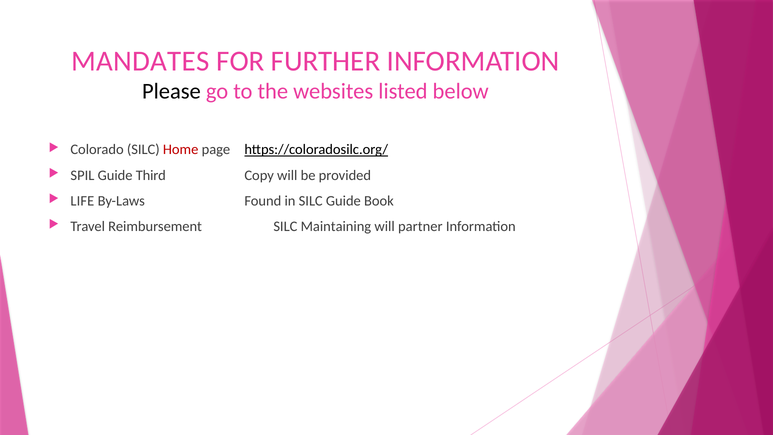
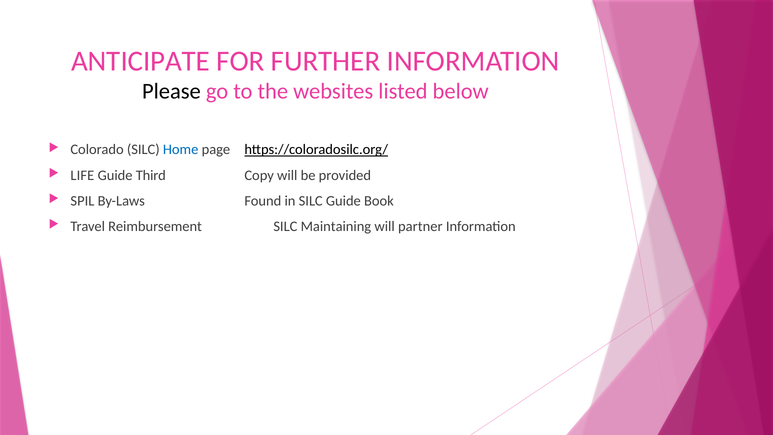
MANDATES: MANDATES -> ANTICIPATE (141, 61)
Home colour: red -> blue (181, 150)
SPIL: SPIL -> LIFE (82, 175)
LIFE: LIFE -> SPIL (82, 201)
